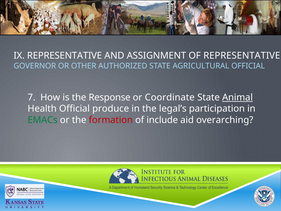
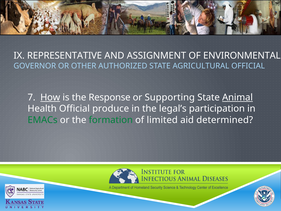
OF REPRESENTATIVE: REPRESENTATIVE -> ENVIRONMENTAL (242, 56)
How underline: none -> present (50, 97)
Coordinate: Coordinate -> Supporting (170, 97)
formation colour: red -> green (111, 120)
include: include -> limited (162, 120)
overarching: overarching -> determined (225, 120)
